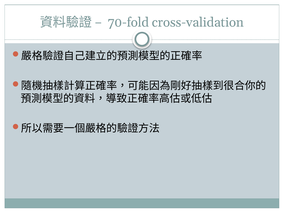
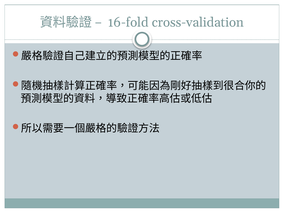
70-fold: 70-fold -> 16-fold (128, 22)
